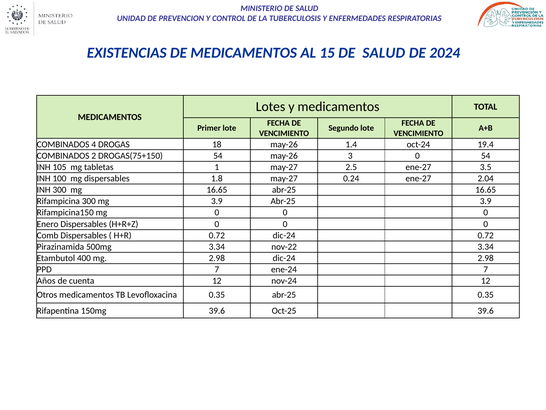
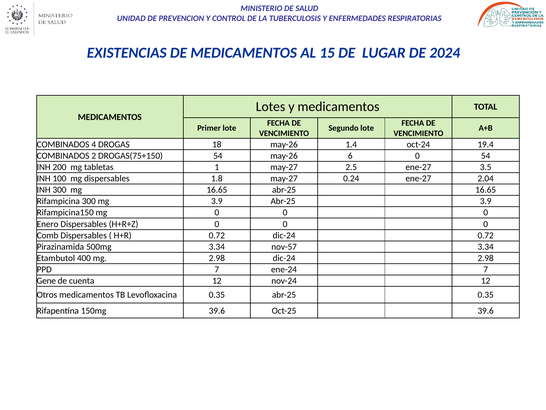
15 DE SALUD: SALUD -> LUGAR (384, 53)
3: 3 -> 6 (350, 156)
105: 105 -> 200 (60, 167)
nov-22: nov-22 -> nov-57 (284, 247)
Años: Años -> Gene (46, 281)
